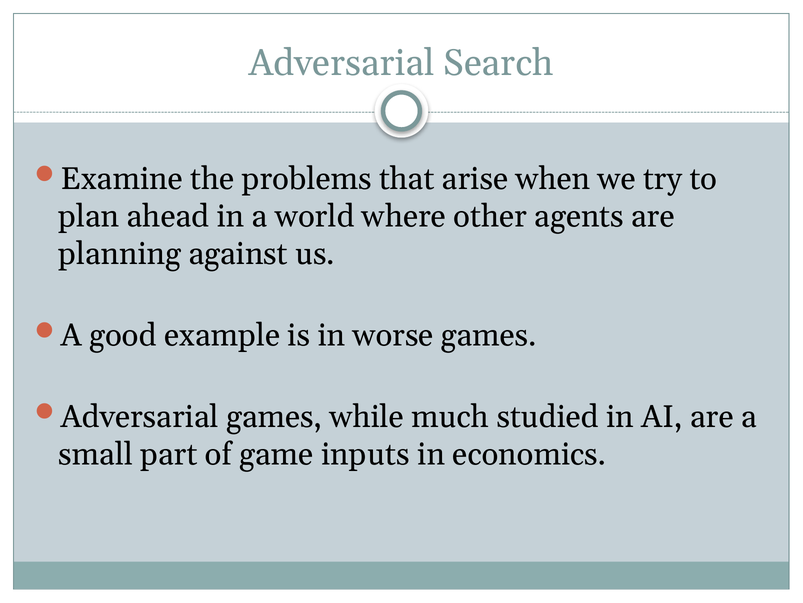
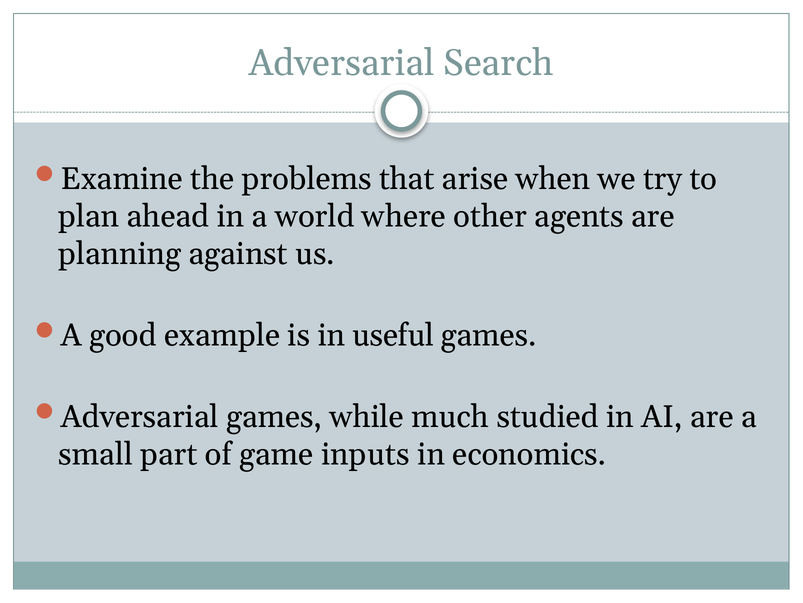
worse: worse -> useful (393, 335)
